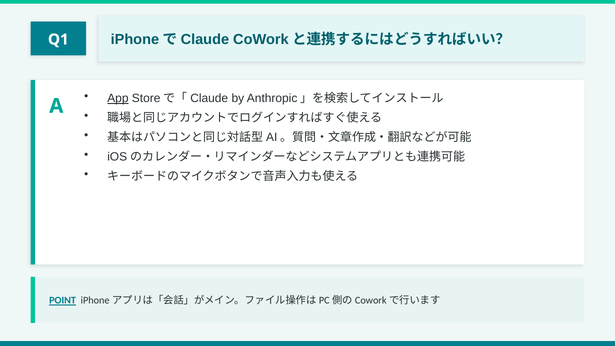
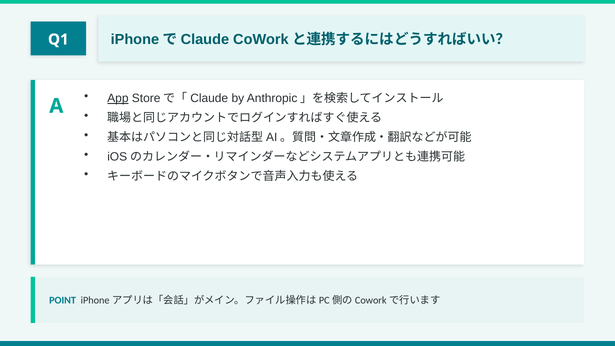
POINT underline: present -> none (63, 301)
